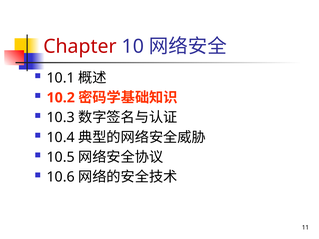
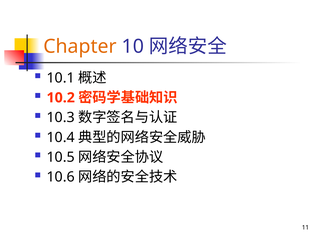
Chapter colour: red -> orange (80, 47)
